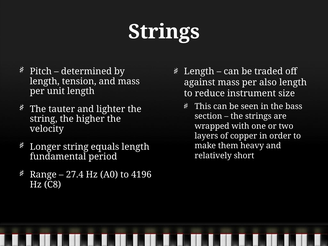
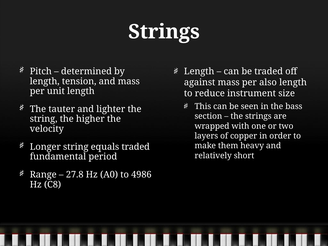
equals length: length -> traded (136, 147)
27.4: 27.4 -> 27.8 (75, 175)
4196: 4196 -> 4986 (141, 175)
